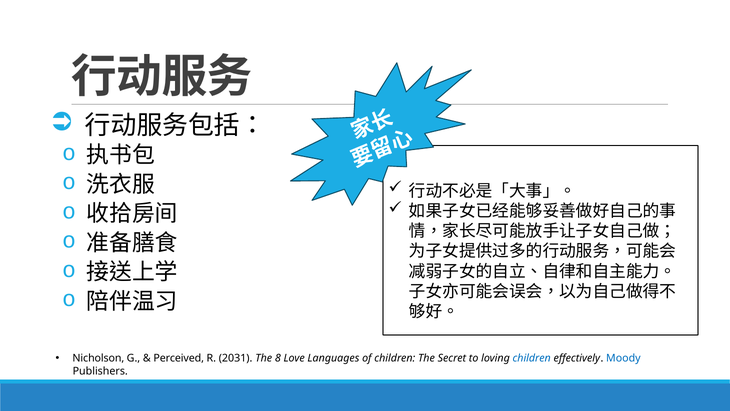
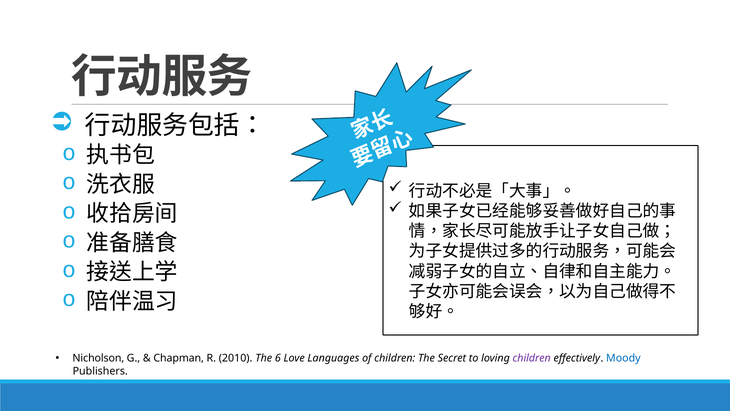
Perceived: Perceived -> Chapman (179, 358)
2031: 2031 -> 2010 (236, 358)
8: 8 -> 6 (278, 358)
children colour: blue -> purple (532, 358)
